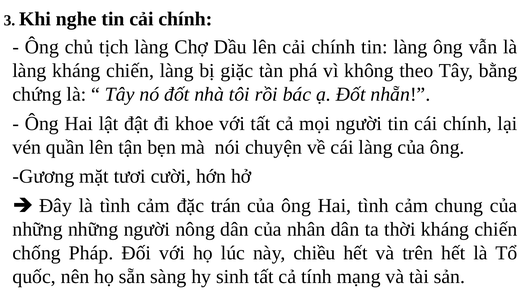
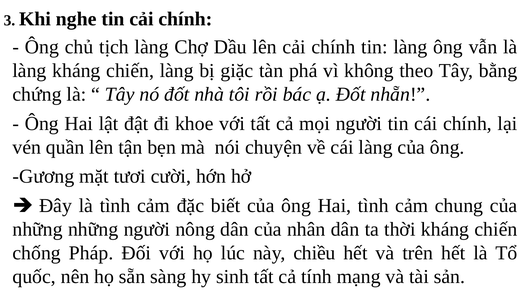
trán: trán -> biết (226, 206)
